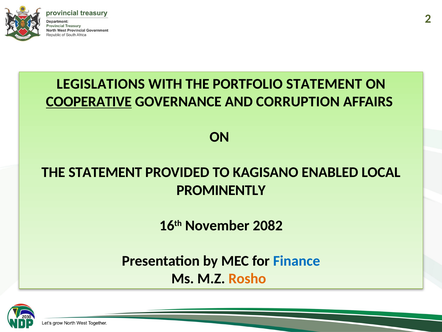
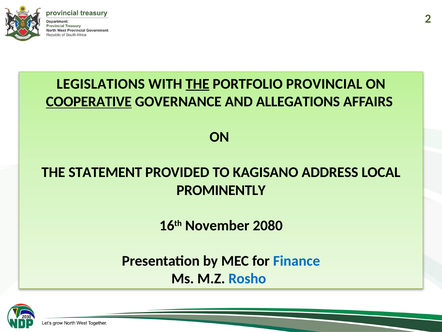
THE underline: none -> present (197, 84)
PORTFOLIO STATEMENT: STATEMENT -> PROVINCIAL (324, 84)
CORRUPTION: CORRUPTION -> ALLEGATIONS (298, 101)
ENABLED: ENABLED -> ADDRESS (330, 172)
2082: 2082 -> 2080 (268, 225)
Rosho colour: orange -> blue (247, 278)
